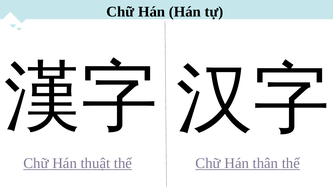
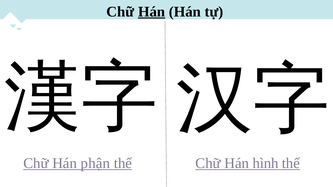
Hán underline: none -> present (152, 12)
thuật: thuật -> phận (95, 163)
thân: thân -> hình (265, 163)
